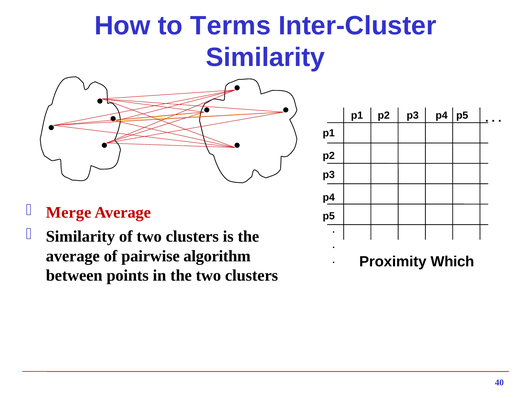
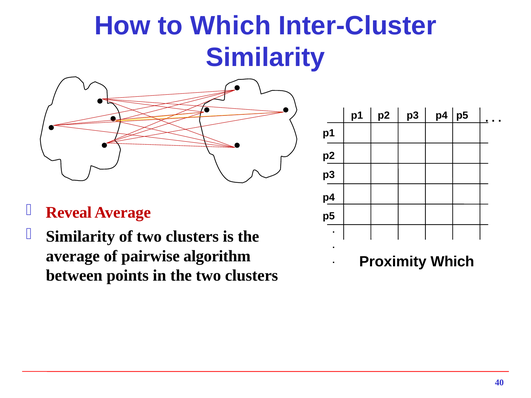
to Terms: Terms -> Which (231, 26)
Merge: Merge -> Reveal (69, 213)
